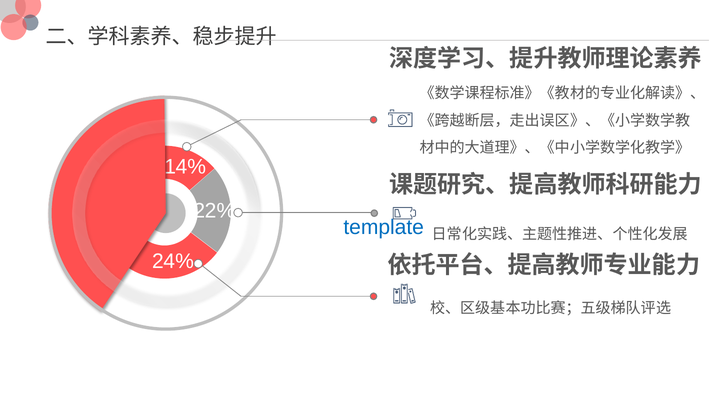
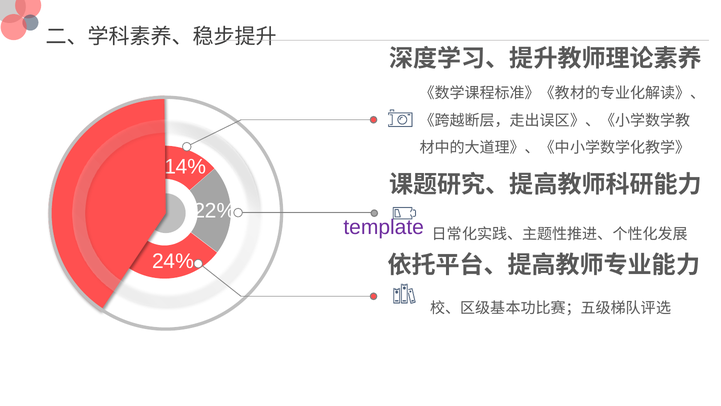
template colour: blue -> purple (384, 227)
